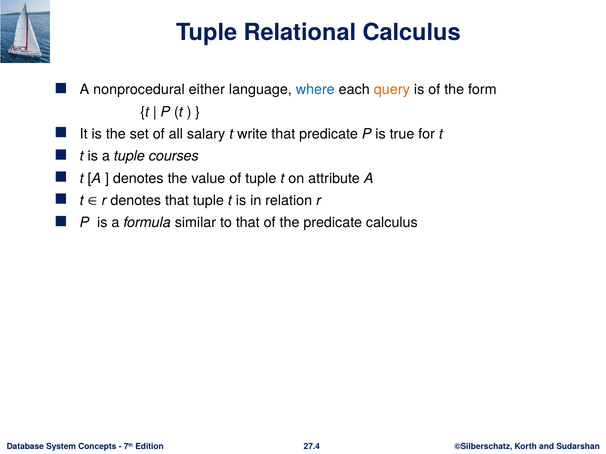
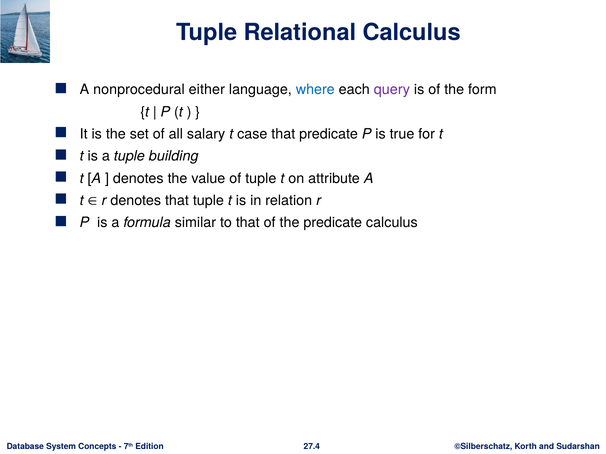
query colour: orange -> purple (392, 90)
write: write -> case (252, 134)
courses: courses -> building (174, 156)
